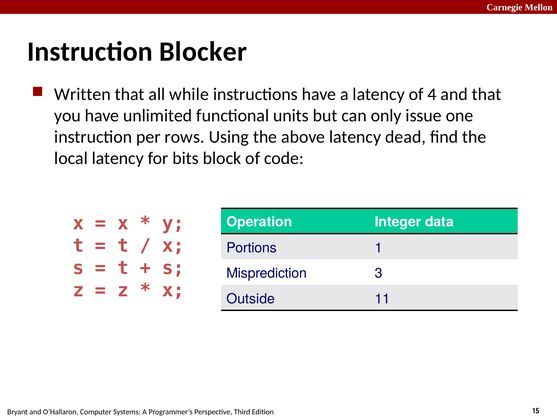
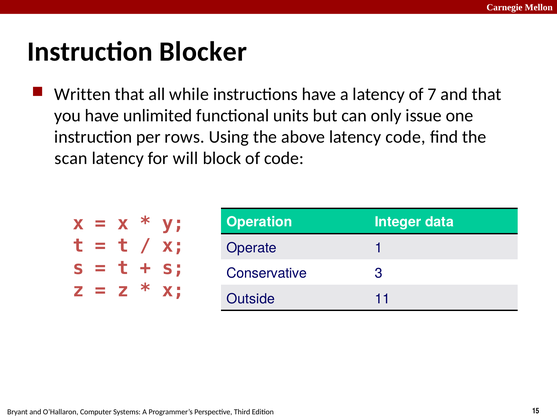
4: 4 -> 7 (432, 94)
latency dead: dead -> code (406, 137)
local: local -> scan (71, 158)
bits: bits -> will (186, 158)
Portions: Portions -> Operate (252, 248)
Misprediction: Misprediction -> Conservative (267, 273)
